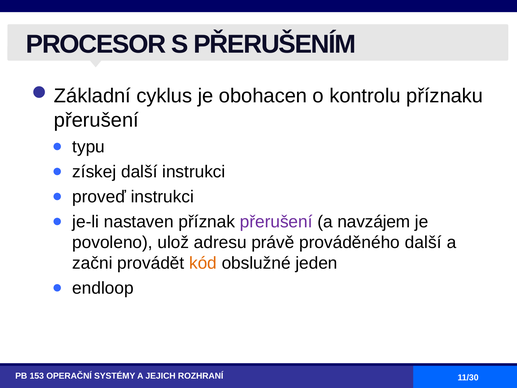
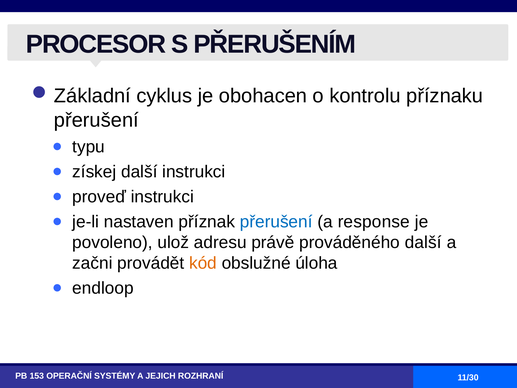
přerušení colour: purple -> blue (276, 222)
navzájem: navzájem -> response (374, 222)
jeden: jeden -> úloha (316, 263)
